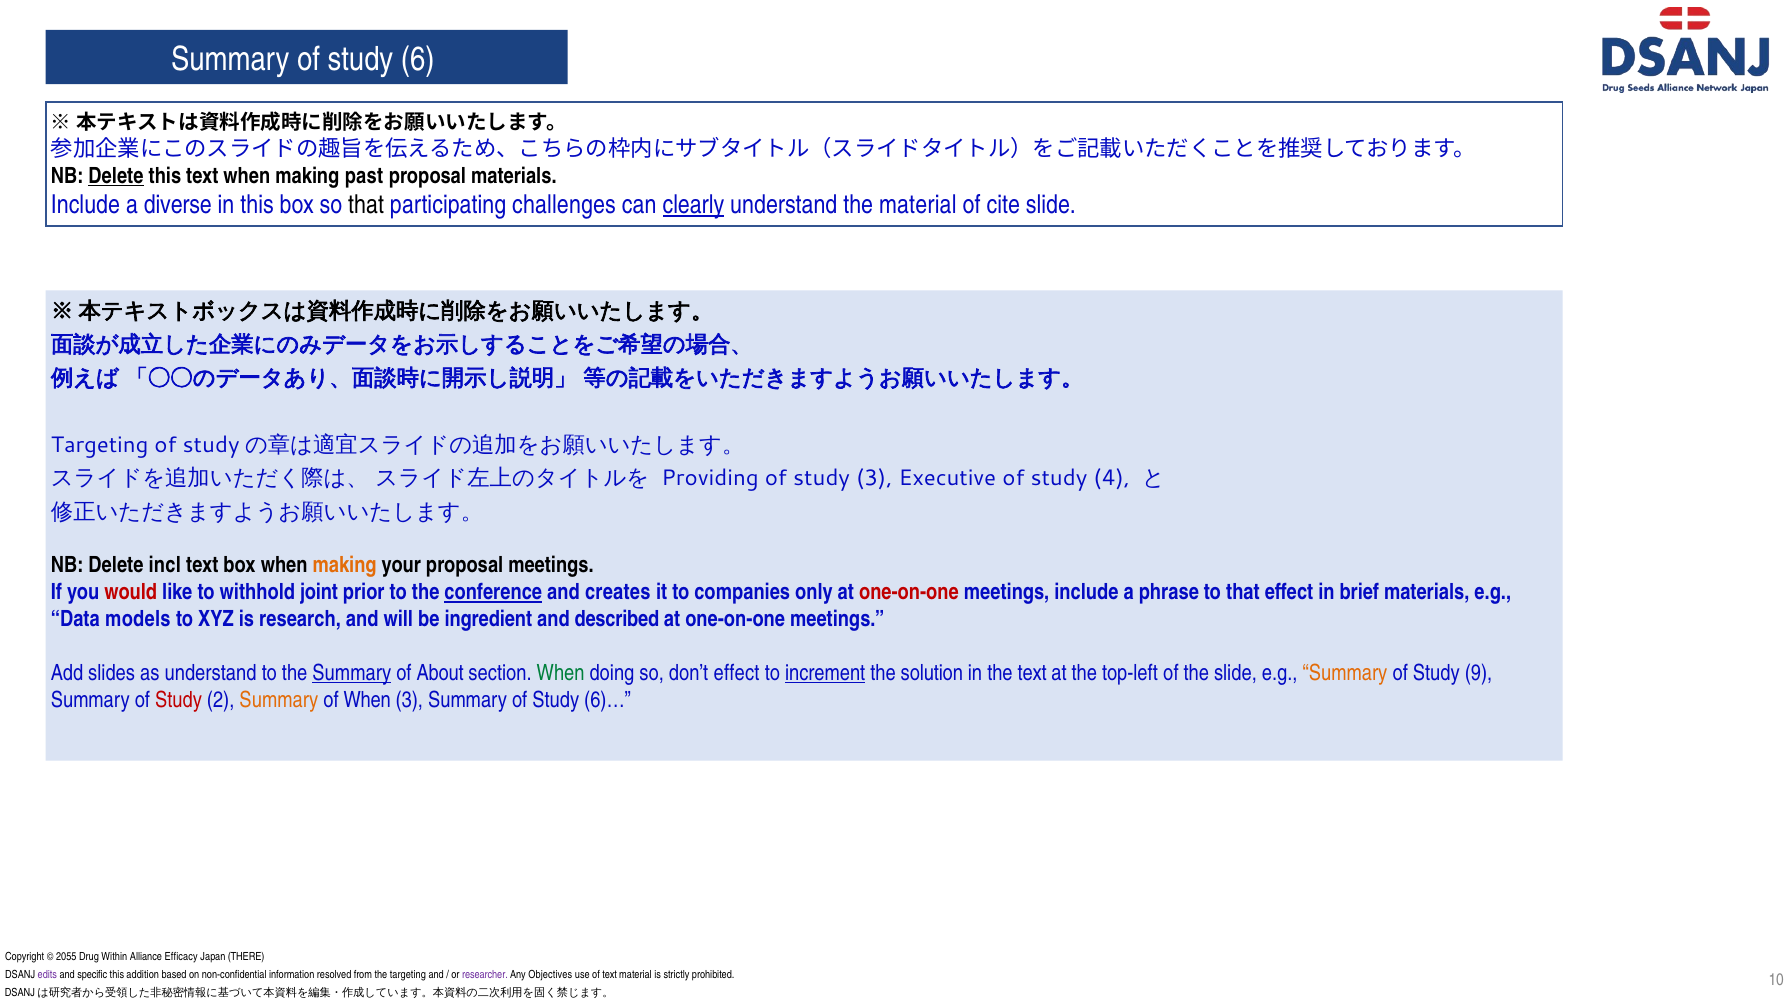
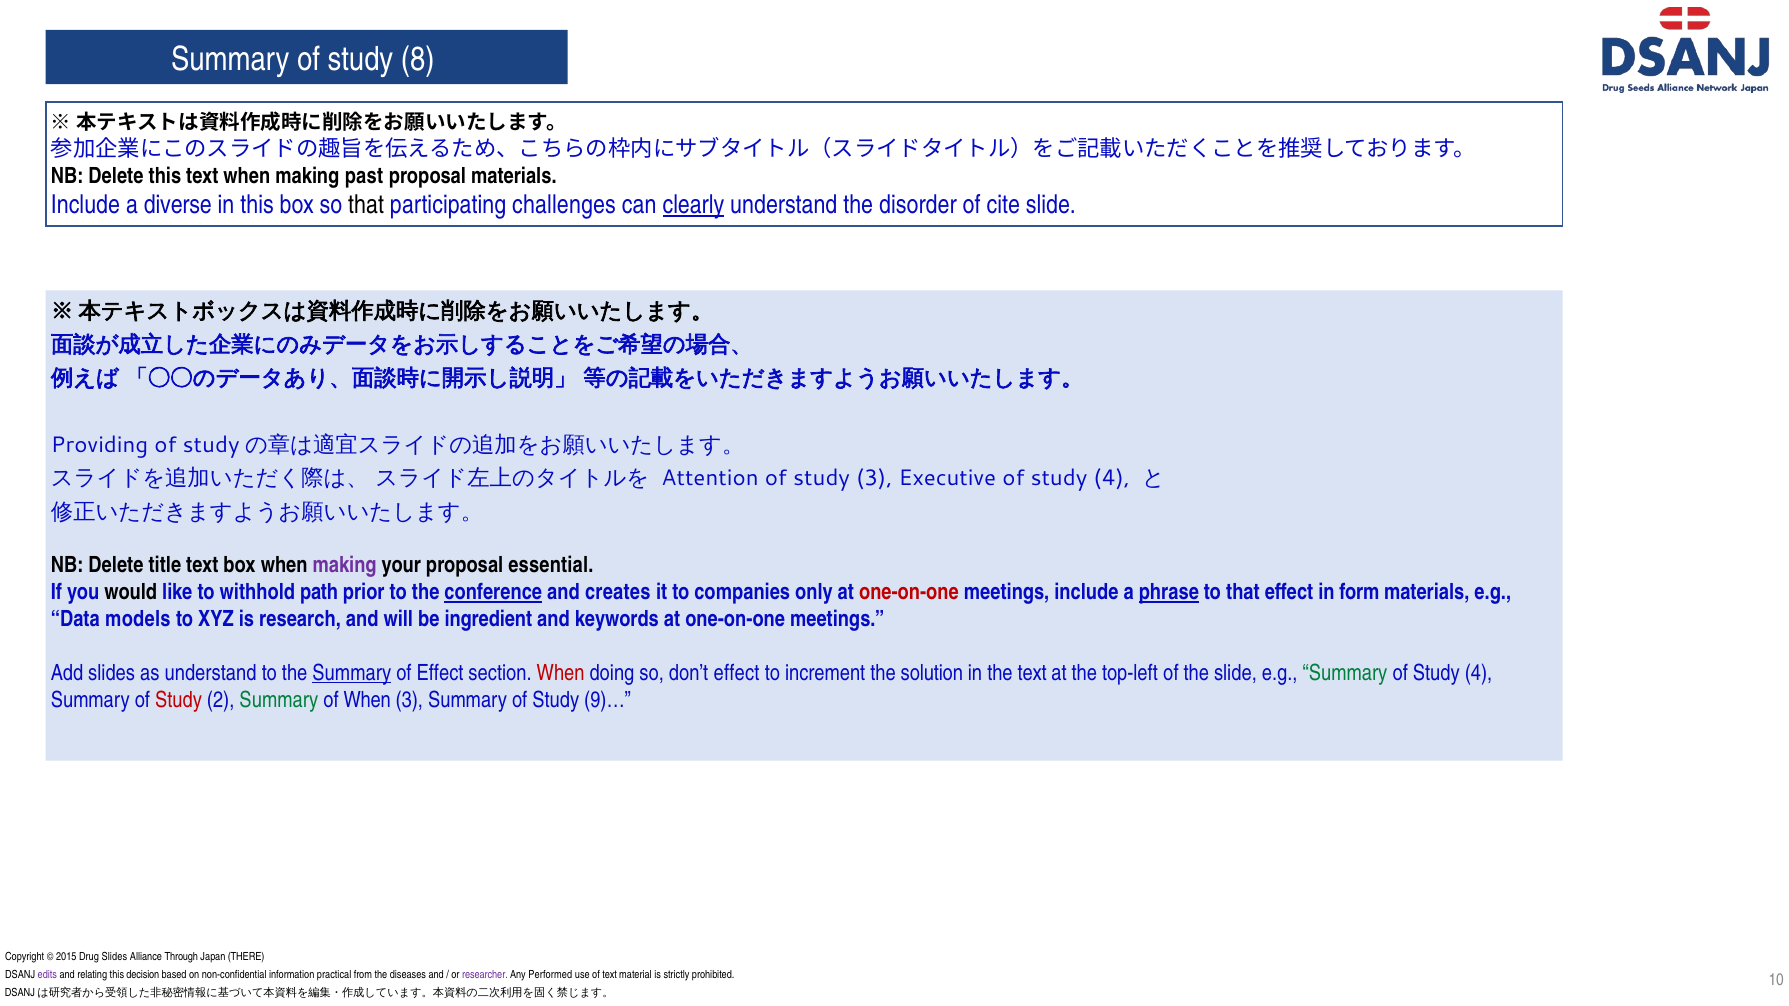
6: 6 -> 8 (418, 59)
Delete underline: present -> none (116, 176)
the material: material -> disorder (918, 205)
Targeting: Targeting -> Providing (100, 445)
Providing: Providing -> Attention (710, 479)
incl: incl -> title (165, 566)
making colour: orange -> purple (345, 566)
proposal meetings: meetings -> essential (551, 566)
would colour: red -> black (131, 593)
joint: joint -> path (319, 593)
phrase underline: none -> present (1169, 593)
brief: brief -> form (1359, 593)
described: described -> keywords (617, 619)
of About: About -> Effect (440, 673)
When colour: green -> red (561, 673)
increment underline: present -> none (825, 673)
Summary colour: orange -> green (1345, 673)
9: 9 -> 4 (1479, 673)
Summary colour: orange -> green (279, 700)
6)…: 6)… -> 9)… (608, 700)
2055: 2055 -> 2015 (66, 957)
Drug Within: Within -> Slides (114, 957)
Efficacy: Efficacy -> Through (181, 957)
specific: specific -> relating (92, 975)
addition: addition -> decision (143, 975)
resolved: resolved -> practical (334, 975)
the targeting: targeting -> diseases (408, 975)
Objectives: Objectives -> Performed (550, 975)
